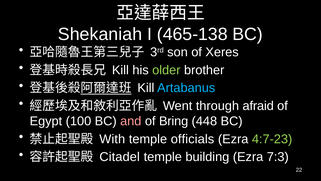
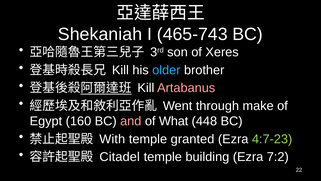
465-138: 465-138 -> 465-743 (192, 34)
older colour: light green -> light blue (166, 70)
Artabanus colour: light blue -> pink (186, 88)
afraid: afraid -> make (258, 106)
100: 100 -> 160 (78, 121)
Bring: Bring -> What (174, 121)
officials: officials -> granted (193, 139)
7:3: 7:3 -> 7:2 (278, 157)
